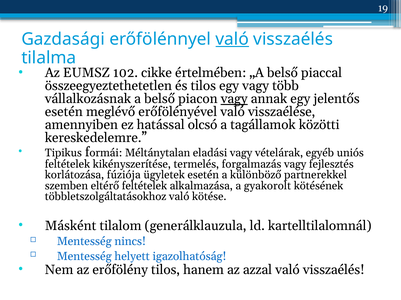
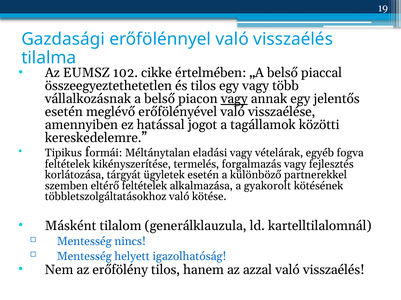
való underline: present -> none (232, 39)
olcsó: olcsó -> jogot (203, 125)
uniós: uniós -> fogva (350, 153)
fúziója: fúziója -> tárgyát (124, 175)
